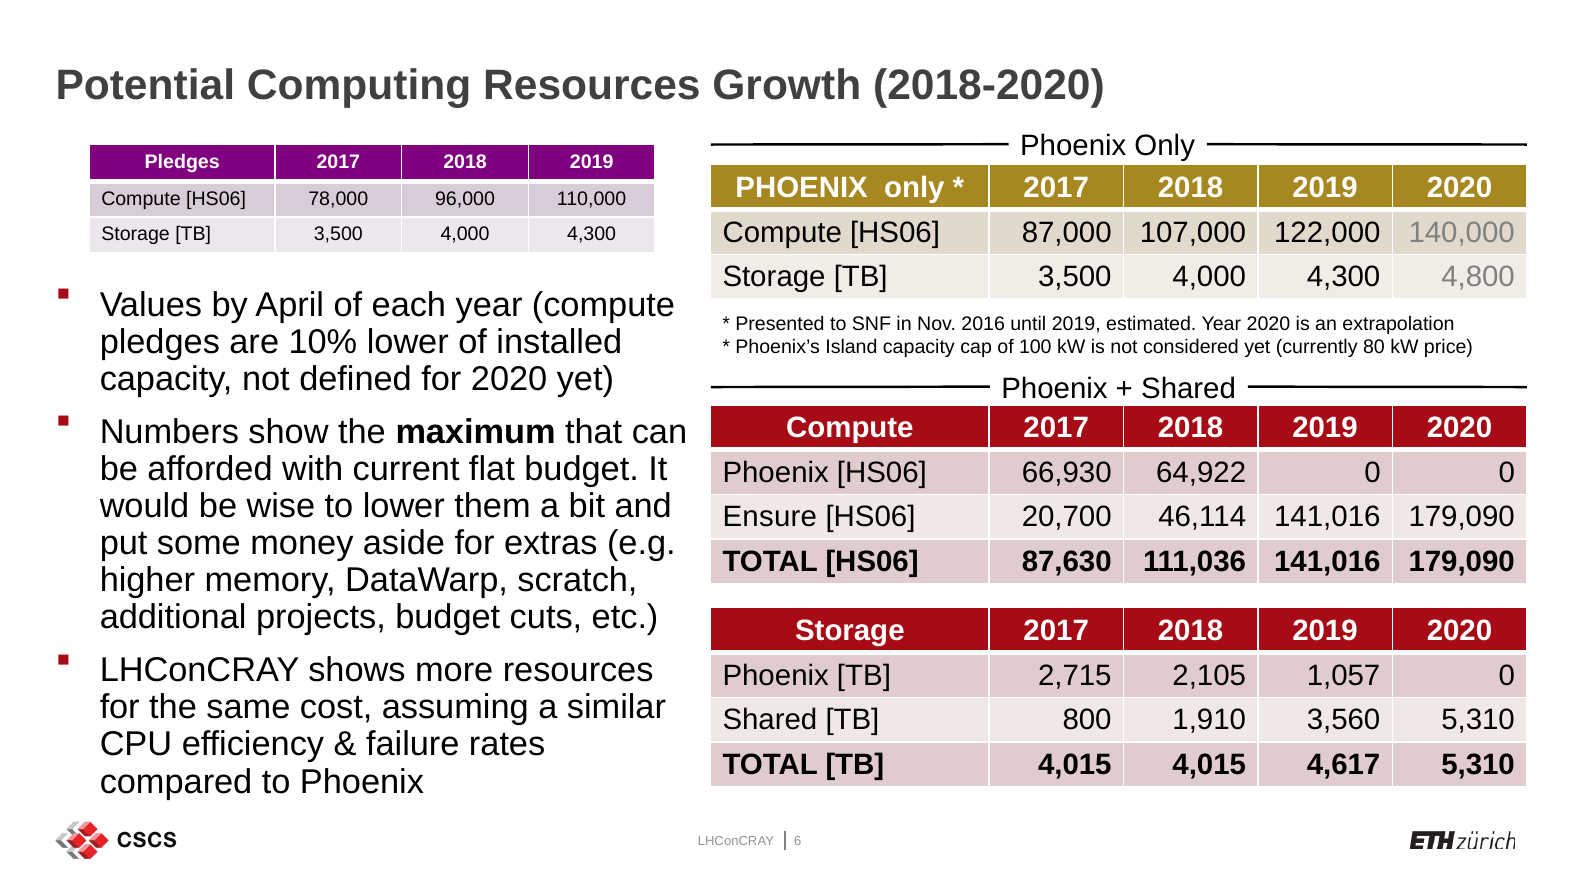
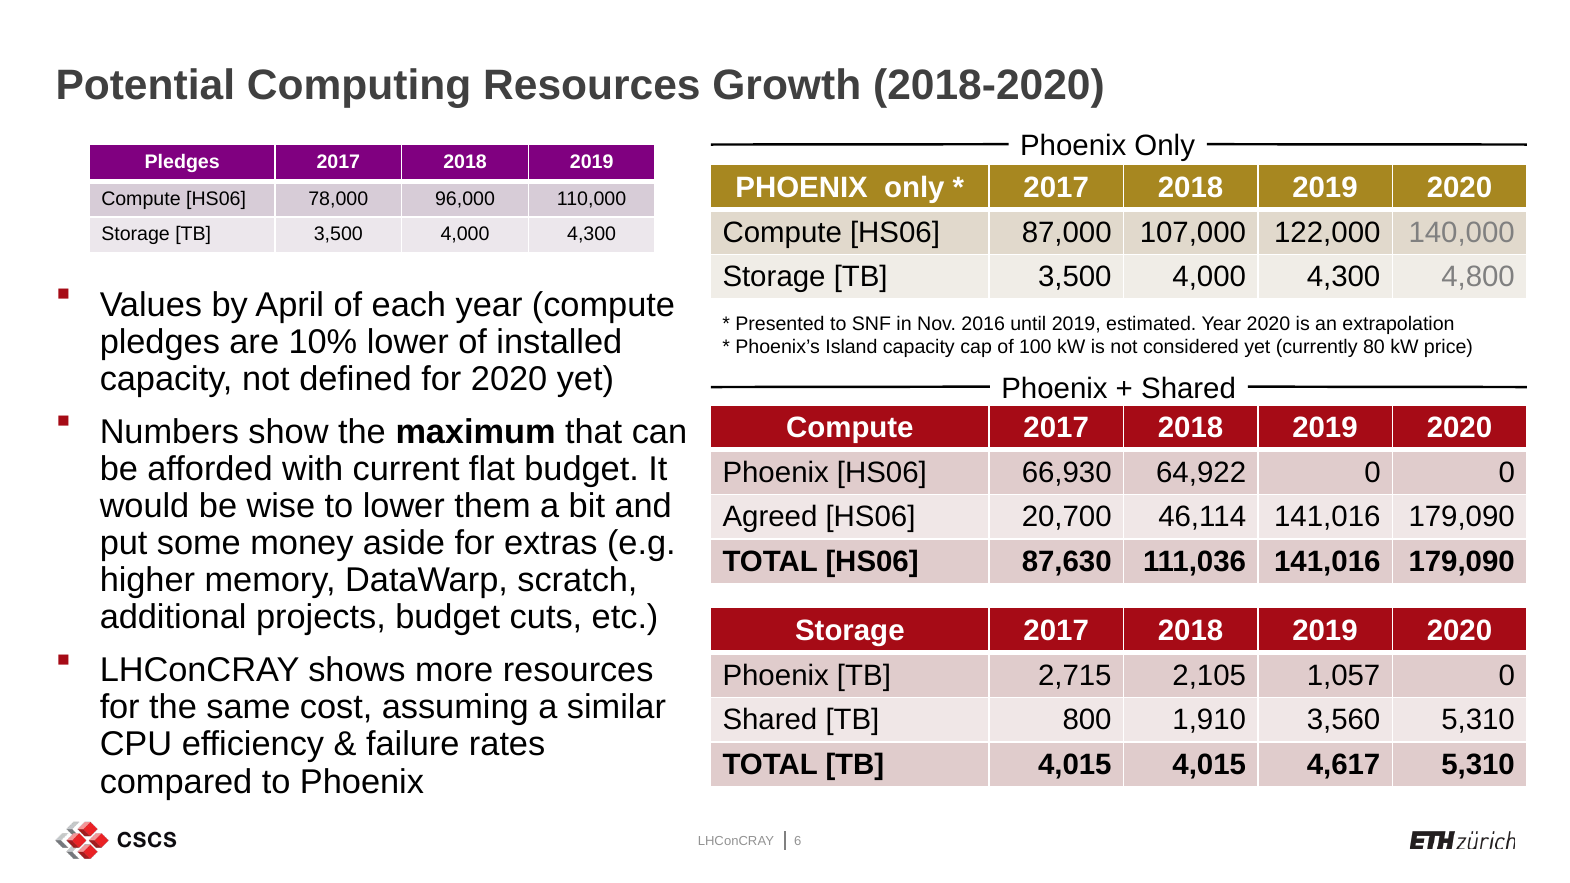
Ensure: Ensure -> Agreed (770, 517)
